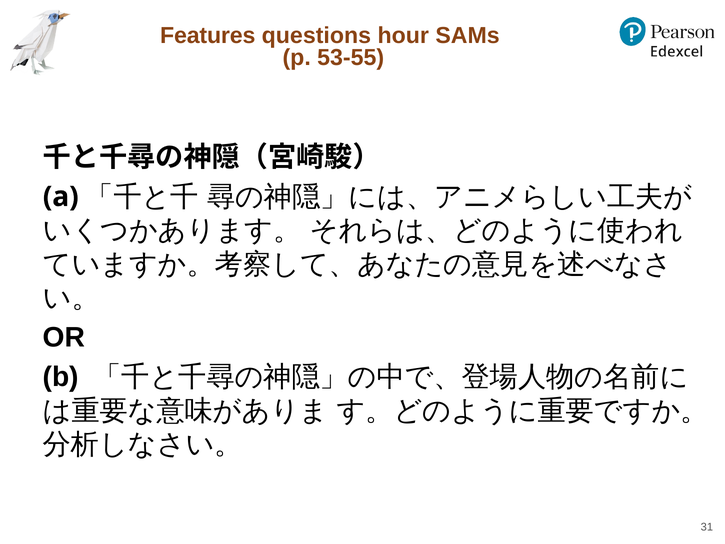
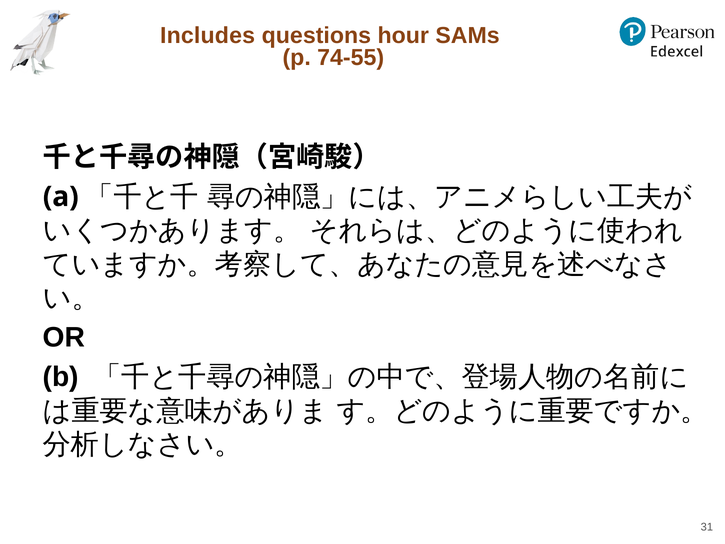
Features: Features -> Includes (208, 35)
53-55: 53-55 -> 74-55 (351, 58)
